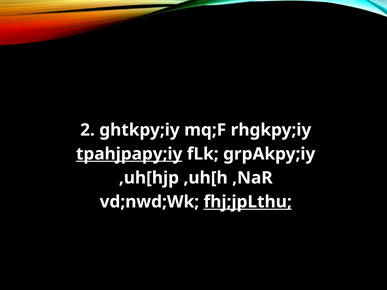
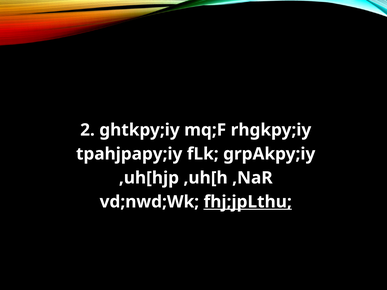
tpahjpapy;iy underline: present -> none (129, 154)
